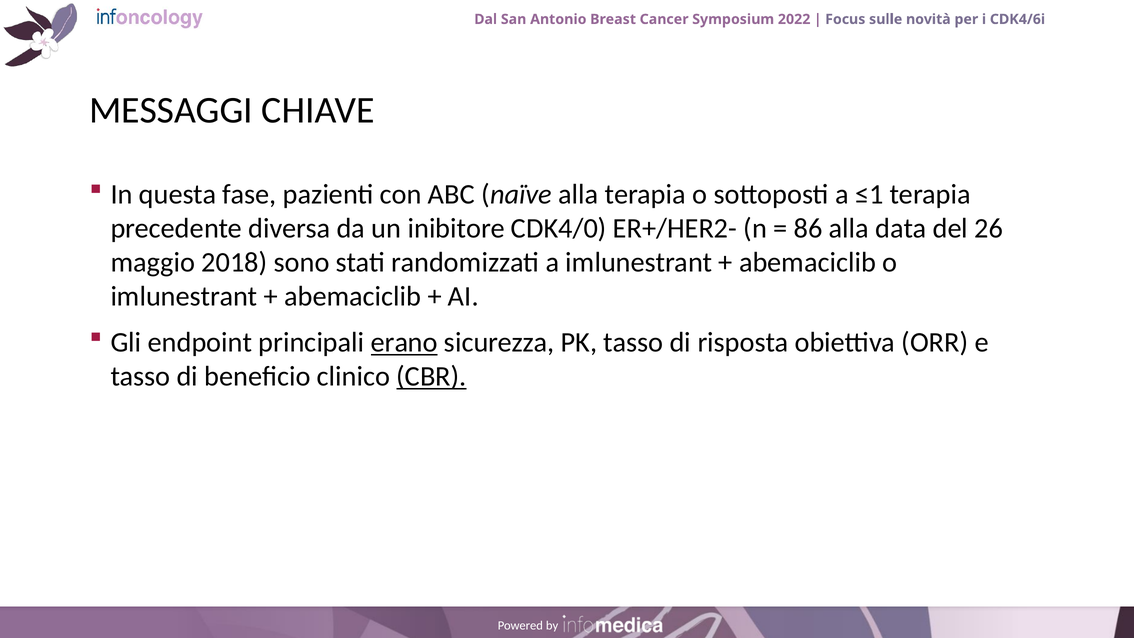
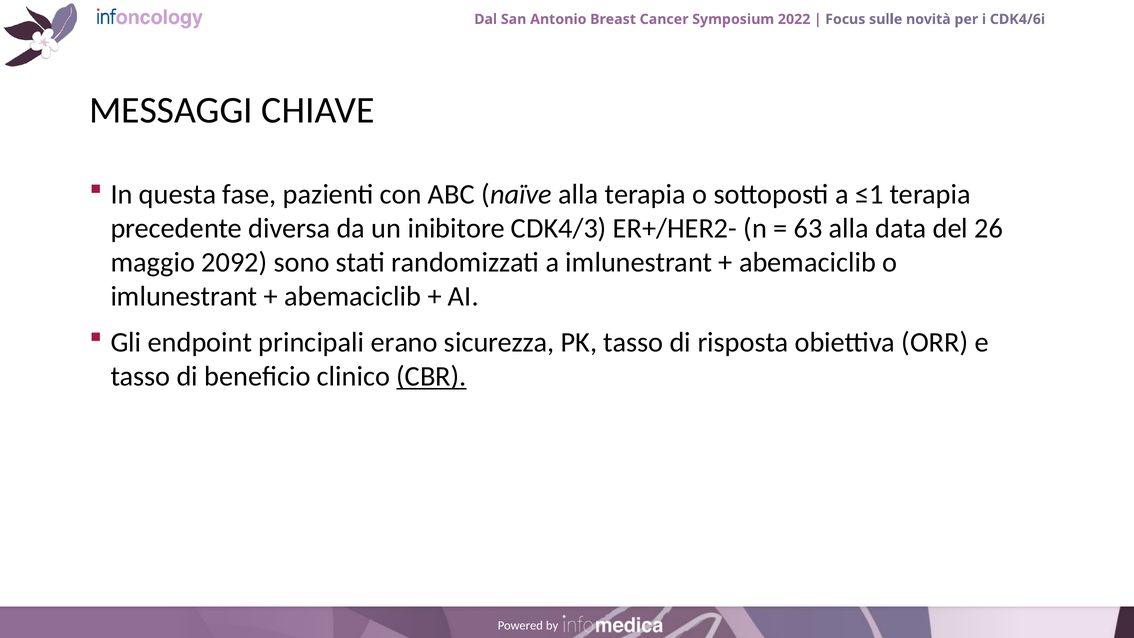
CDK4/0: CDK4/0 -> CDK4/3 (559, 228)
86: 86 -> 63 (808, 228)
2018: 2018 -> 2092 (234, 262)
erano underline: present -> none (404, 342)
